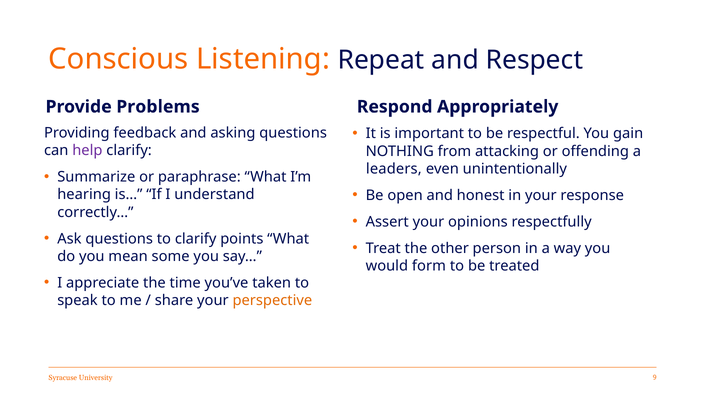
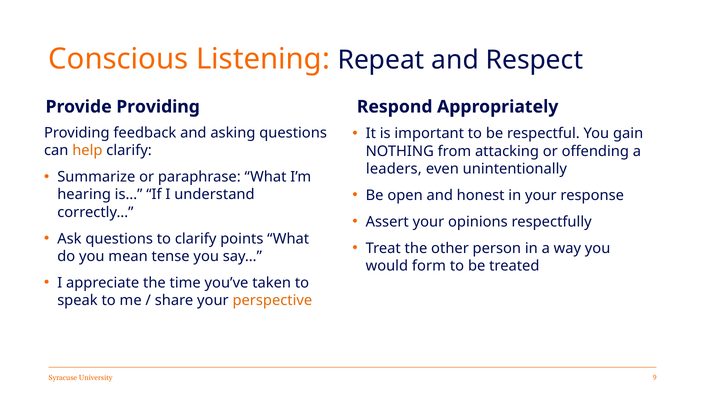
Provide Problems: Problems -> Providing (158, 107)
help colour: purple -> orange (87, 151)
some: some -> tense (171, 257)
